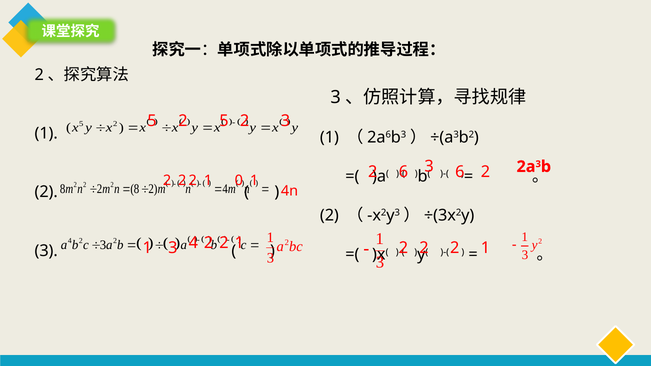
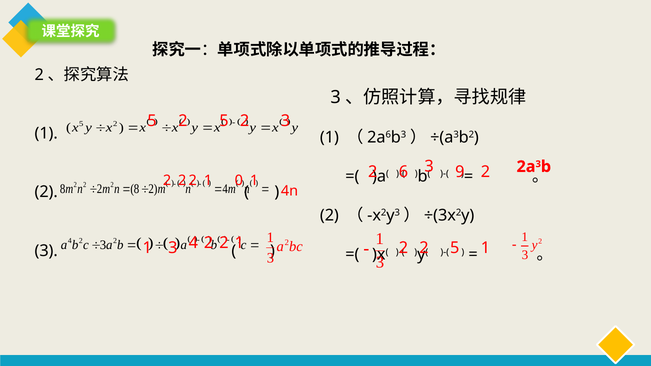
3 6: 6 -> 9 (460, 172)
2: 2 -> 5 (455, 248)
